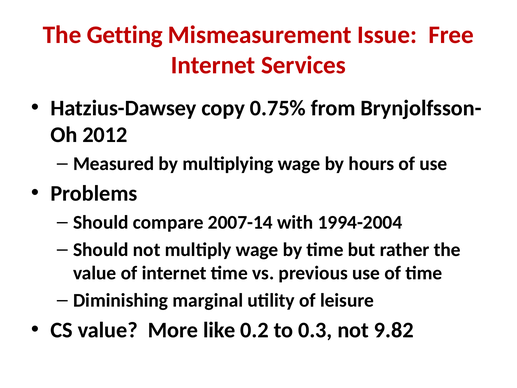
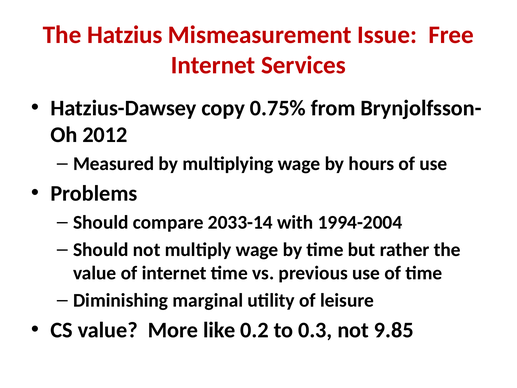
Getting: Getting -> Hatzius (125, 35)
2007-14: 2007-14 -> 2033-14 (240, 222)
9.82: 9.82 -> 9.85 (394, 330)
